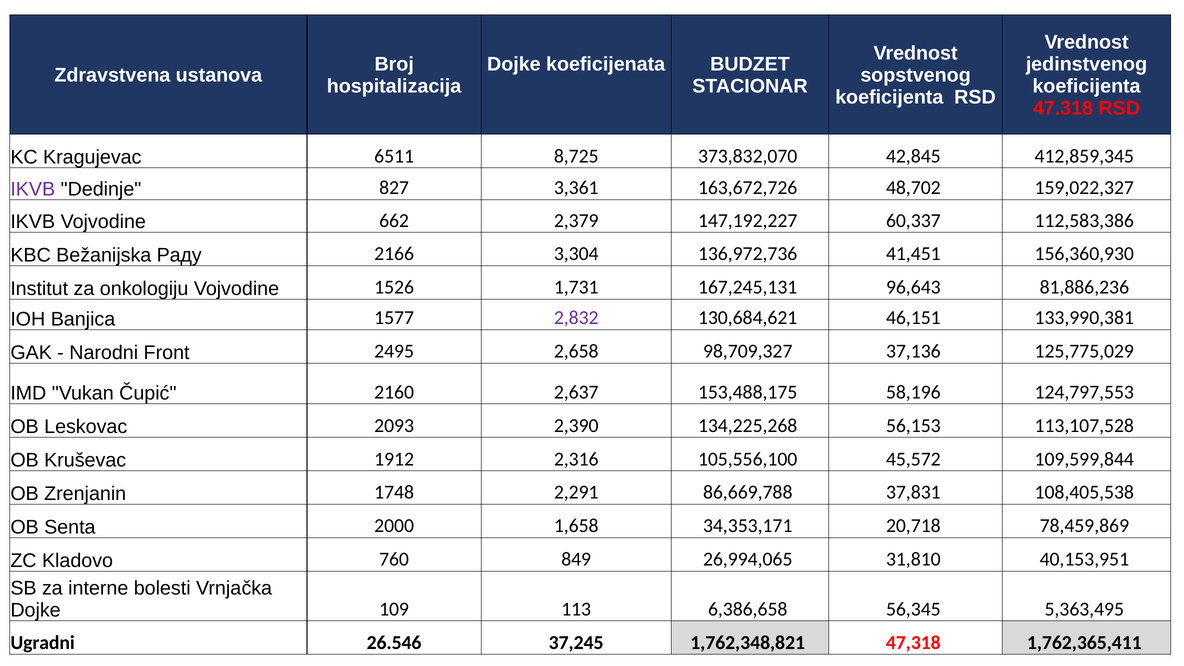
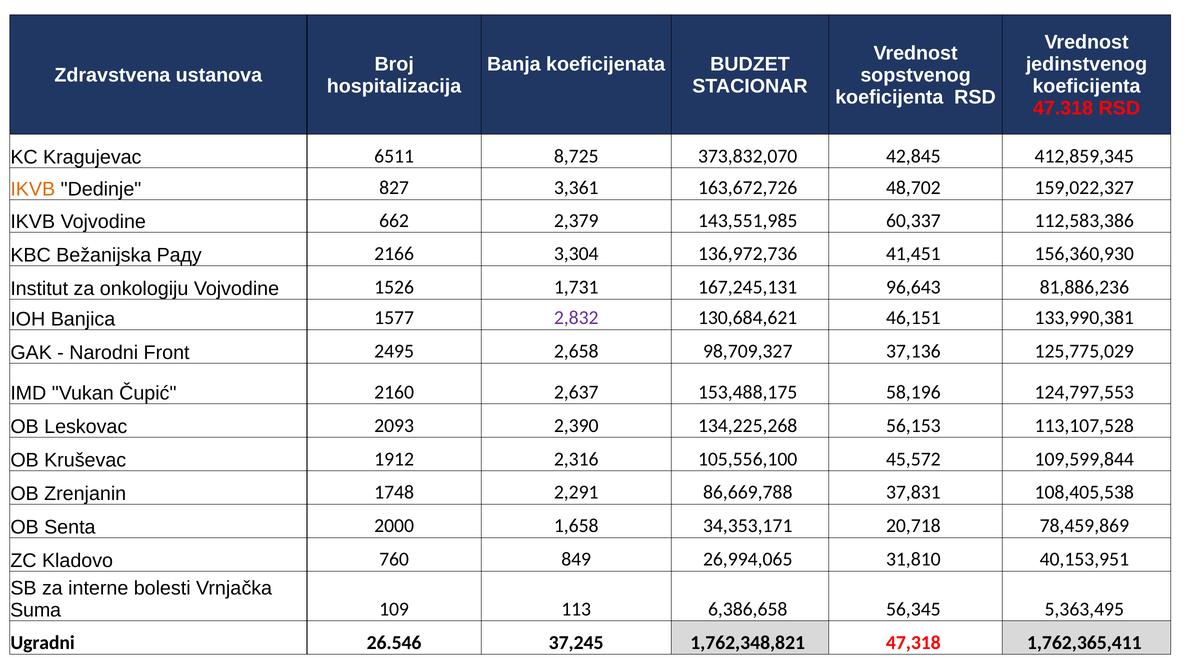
Dojke: Dojke -> Banja (514, 64)
IKVB colour: purple -> orange (33, 189)
147,192,227: 147,192,227 -> 143,551,985 (748, 221)
Dojke: Dojke -> Suma (36, 610)
